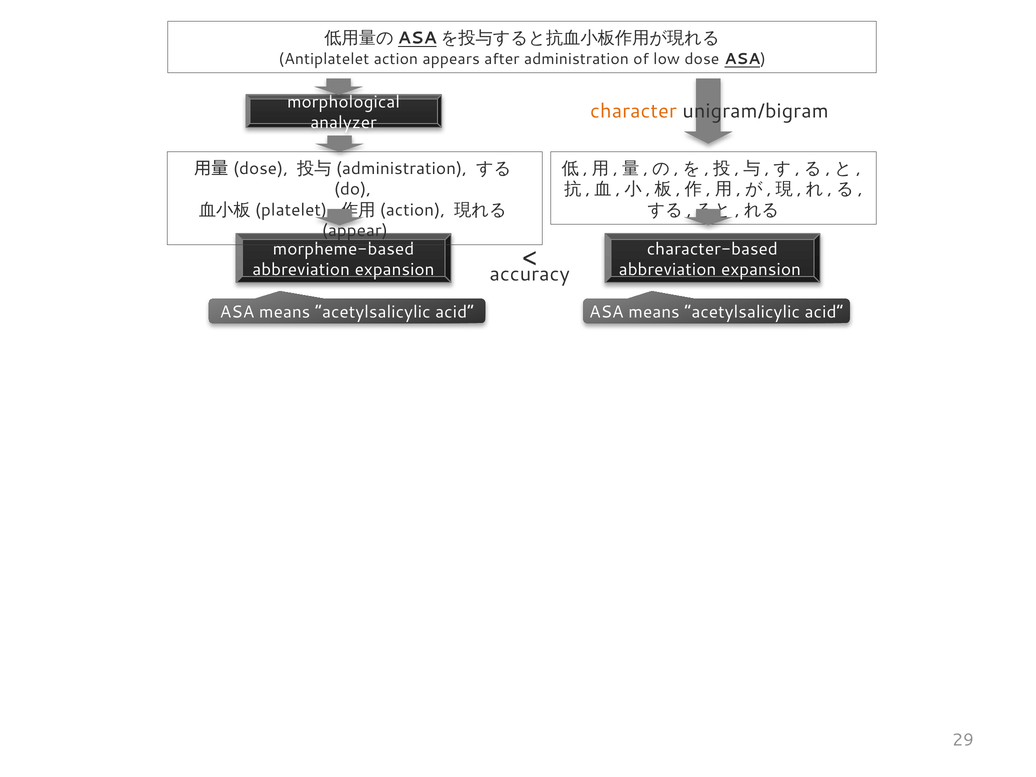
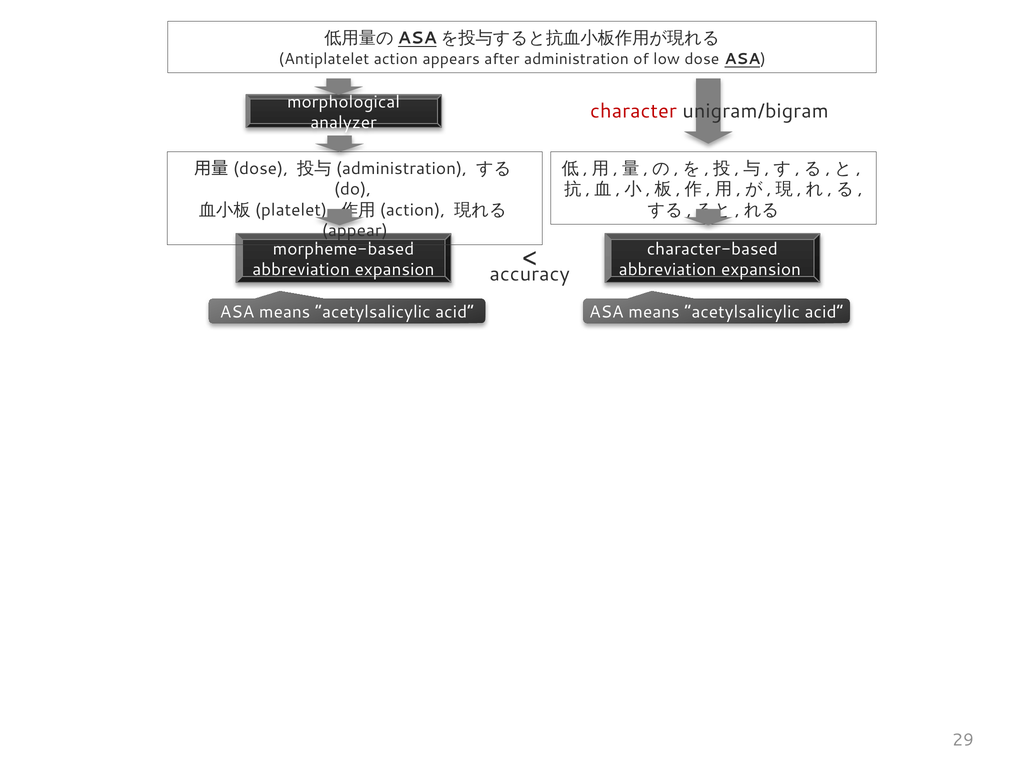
character colour: orange -> red (633, 111)
